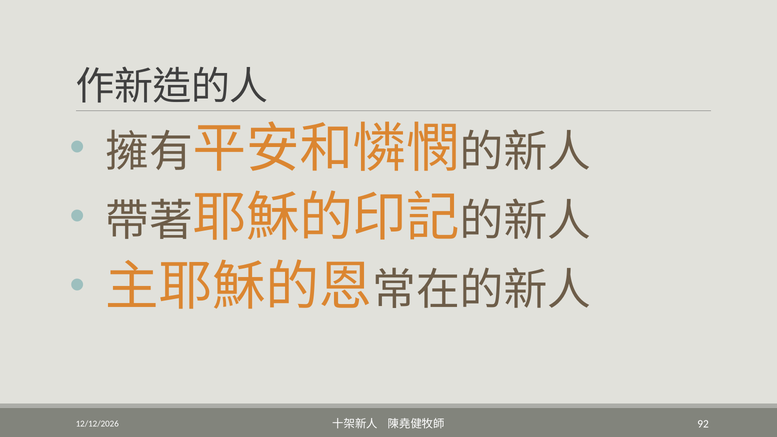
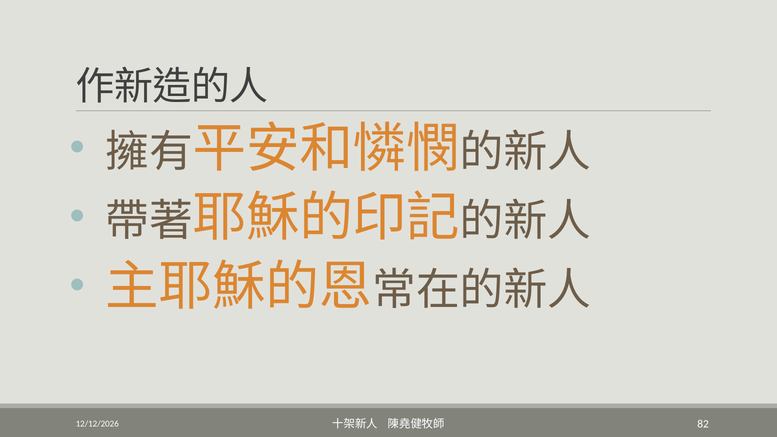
92: 92 -> 82 (703, 424)
